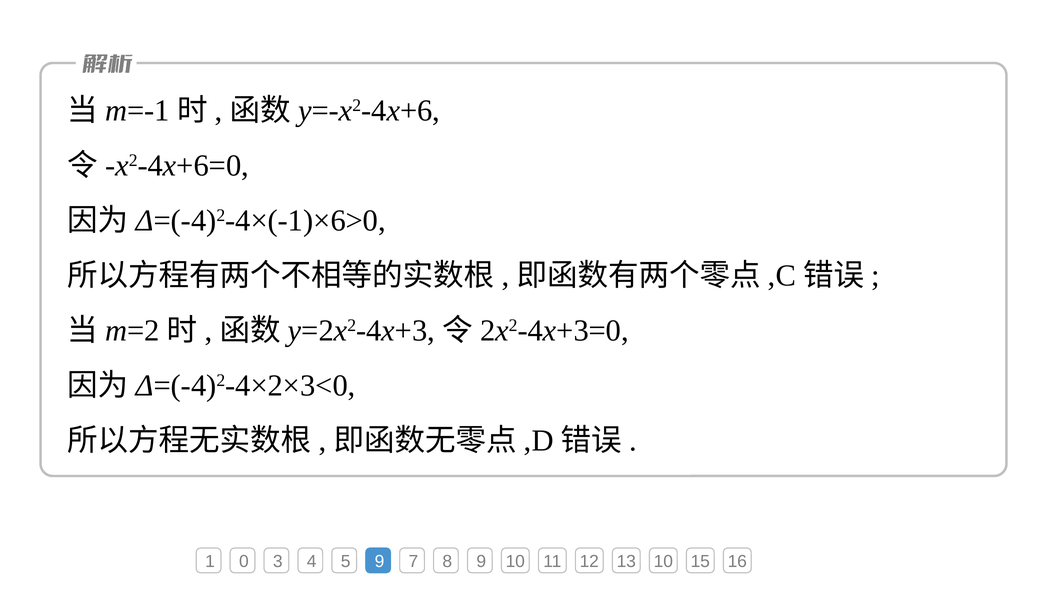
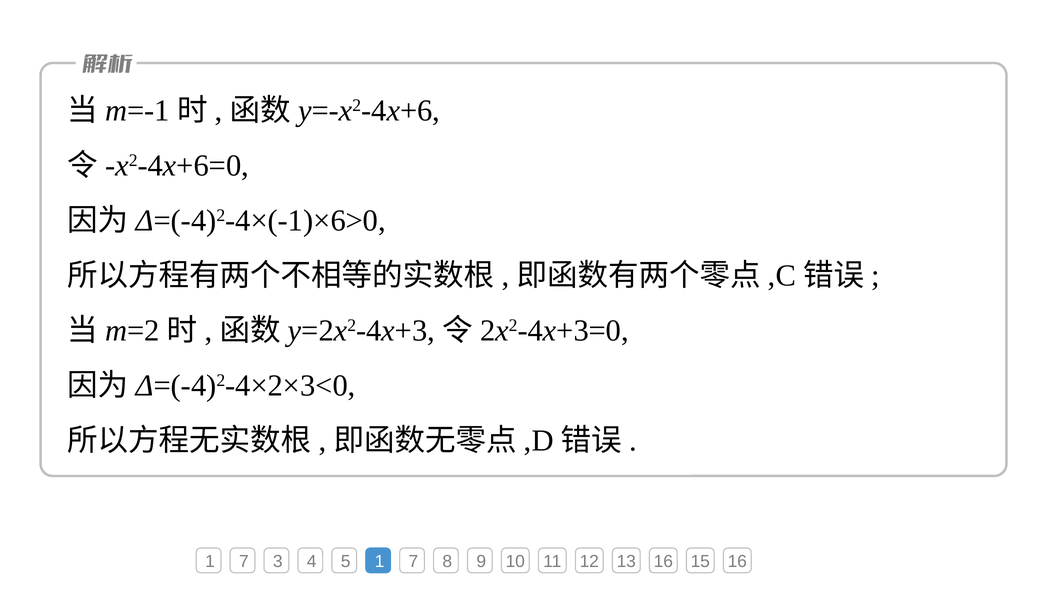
0: 0 -> 7 (244, 562)
5 9: 9 -> 1 (380, 562)
13 10: 10 -> 16 (663, 562)
